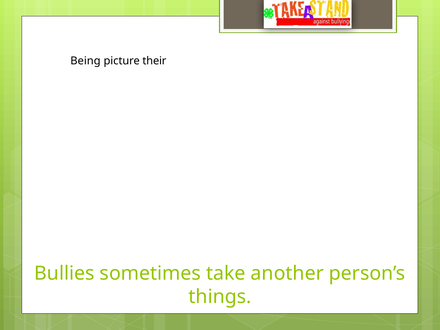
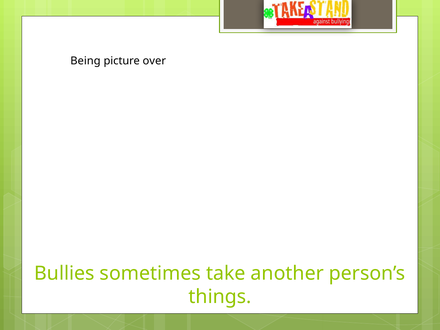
their: their -> over (154, 61)
